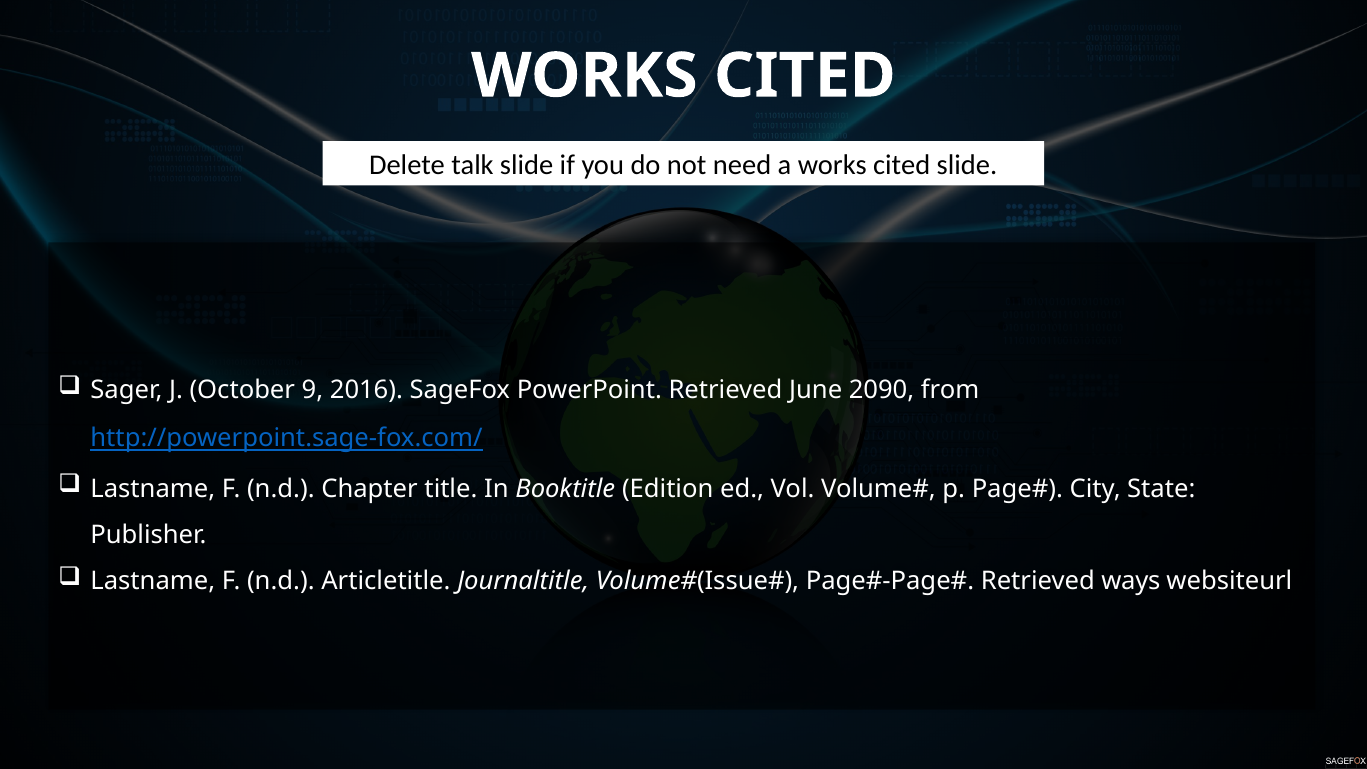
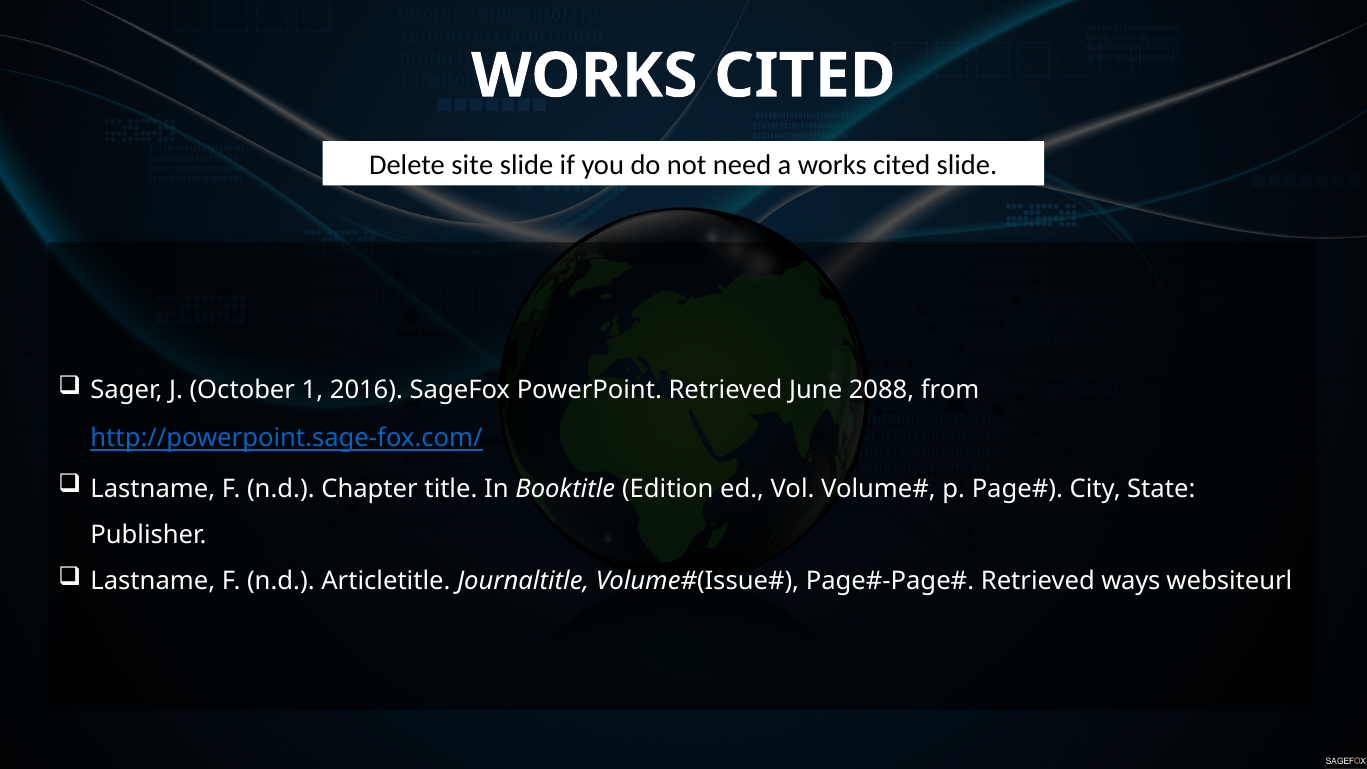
talk: talk -> site (472, 165)
9: 9 -> 1 (312, 390)
2090: 2090 -> 2088 (882, 390)
